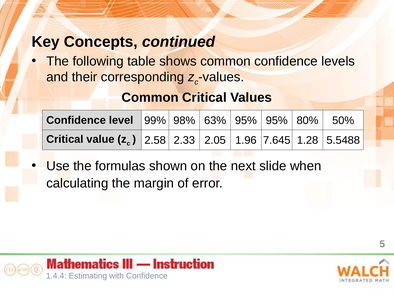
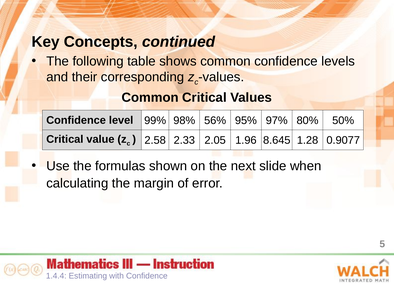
63%: 63% -> 56% (215, 120)
95% 95%: 95% -> 97% (277, 120)
7.645: 7.645 -> 8.645 (277, 140)
5.5488: 5.5488 -> 0.9077 (343, 140)
